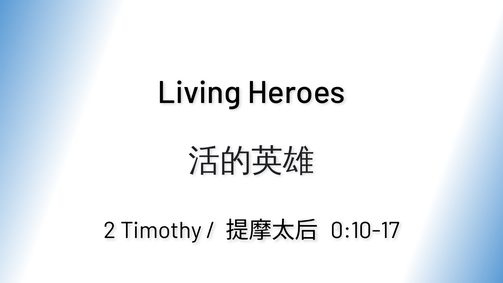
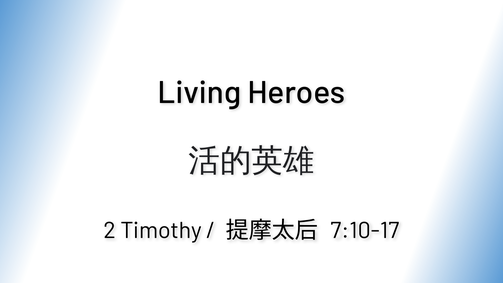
0:10-17: 0:10-17 -> 7:10-17 (365, 231)
